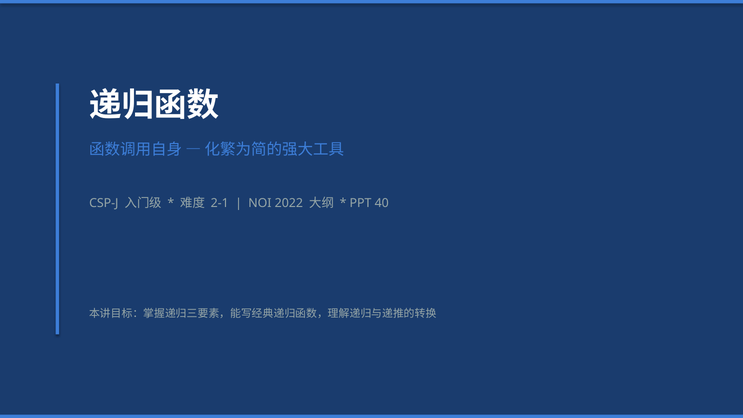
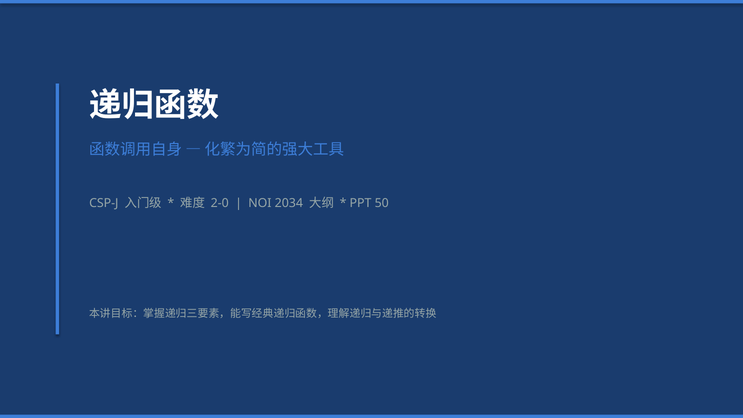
2-1: 2-1 -> 2-0 (220, 203)
2022: 2022 -> 2034 (289, 203)
40: 40 -> 50 (382, 203)
